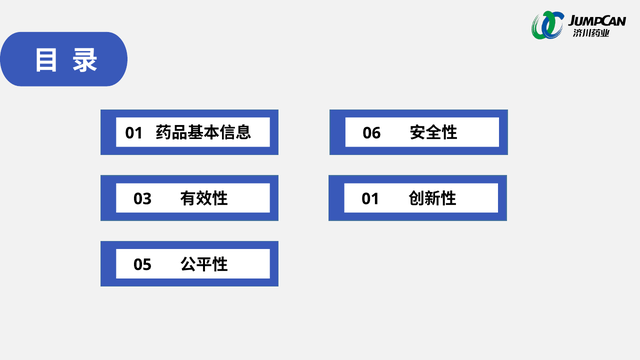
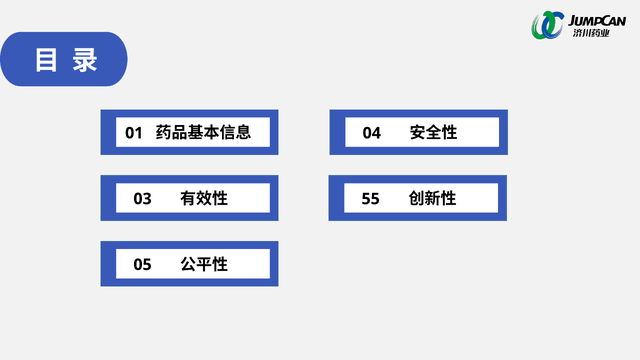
06: 06 -> 04 (372, 133)
01: 01 -> 55 (371, 199)
